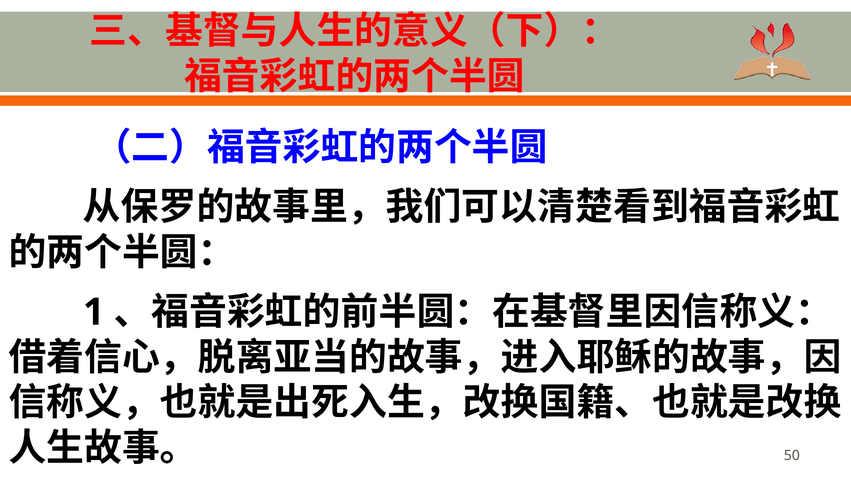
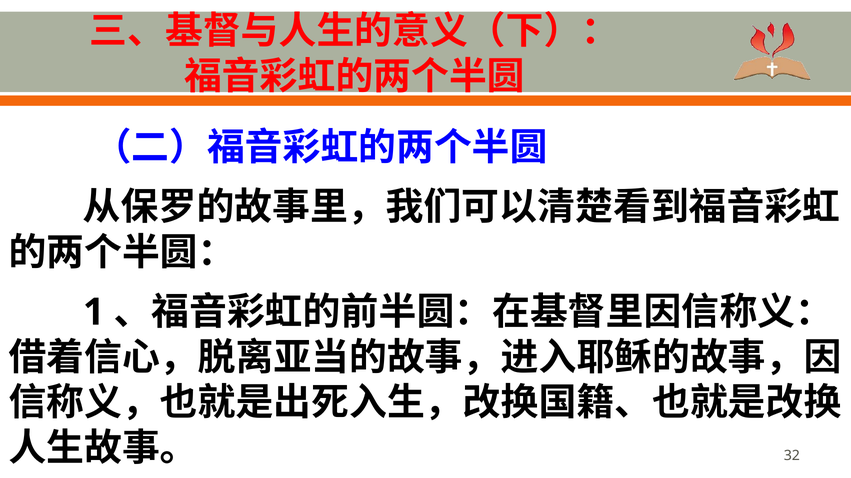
50: 50 -> 32 (792, 456)
